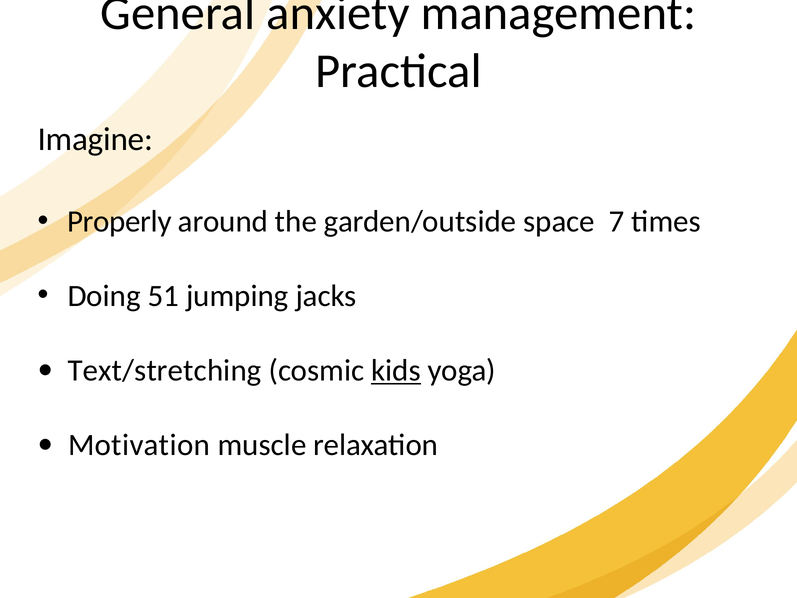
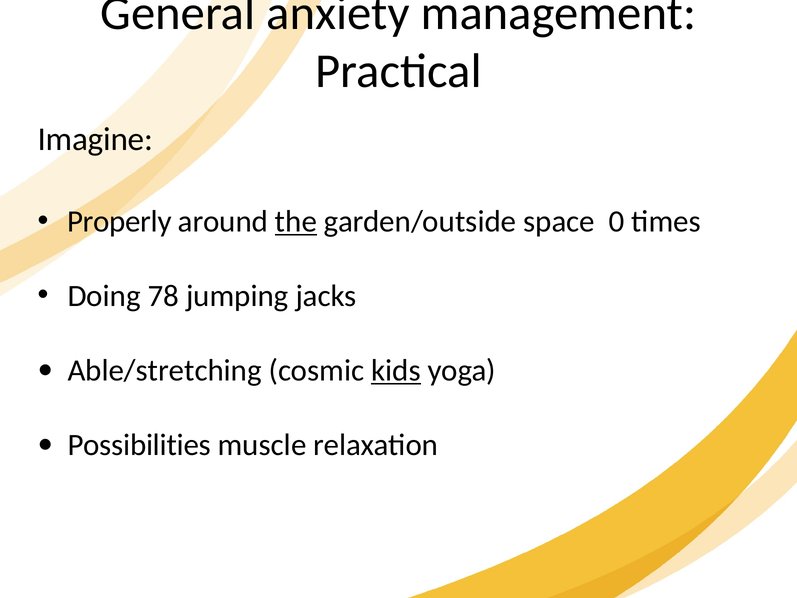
the underline: none -> present (296, 221)
7: 7 -> 0 (617, 221)
51: 51 -> 78 (163, 296)
Text/stretching: Text/stretching -> Able/stretching (165, 370)
Motivation: Motivation -> Possibilities (139, 445)
